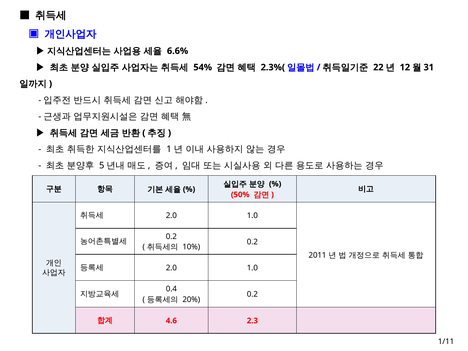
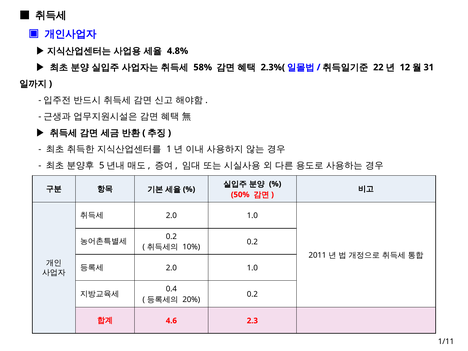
6.6%: 6.6% -> 4.8% (178, 51)
54%: 54% -> 58% (203, 67)
